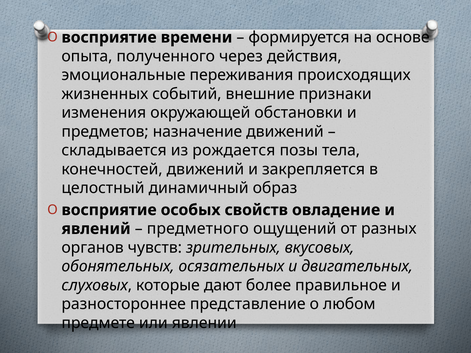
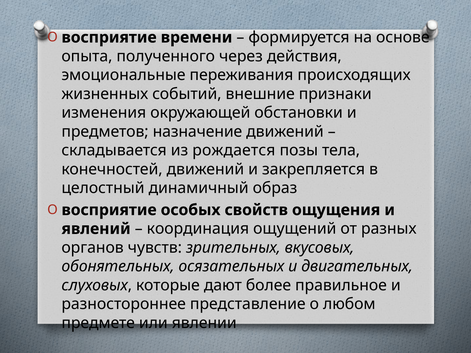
овладение: овладение -> ощущения (336, 210)
предметного: предметного -> координация (198, 229)
